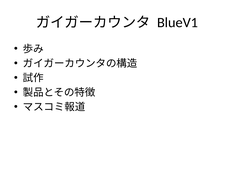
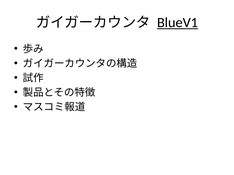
BlueV1 underline: none -> present (178, 23)
